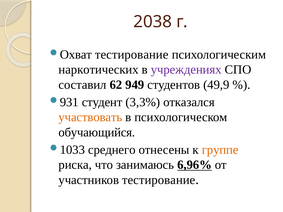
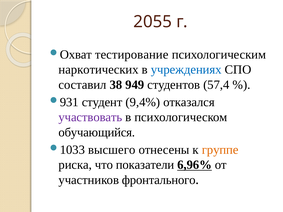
2038: 2038 -> 2055 (153, 22)
учреждениях colour: purple -> blue (186, 70)
62: 62 -> 38 (116, 85)
49,9: 49,9 -> 57,4 (216, 85)
3,3%: 3,3% -> 9,4% (143, 102)
участвовать colour: orange -> purple (90, 117)
среднего: среднего -> высшего (112, 150)
занимаюсь: занимаюсь -> показатели (145, 165)
участников тестирование: тестирование -> фронтального (159, 180)
